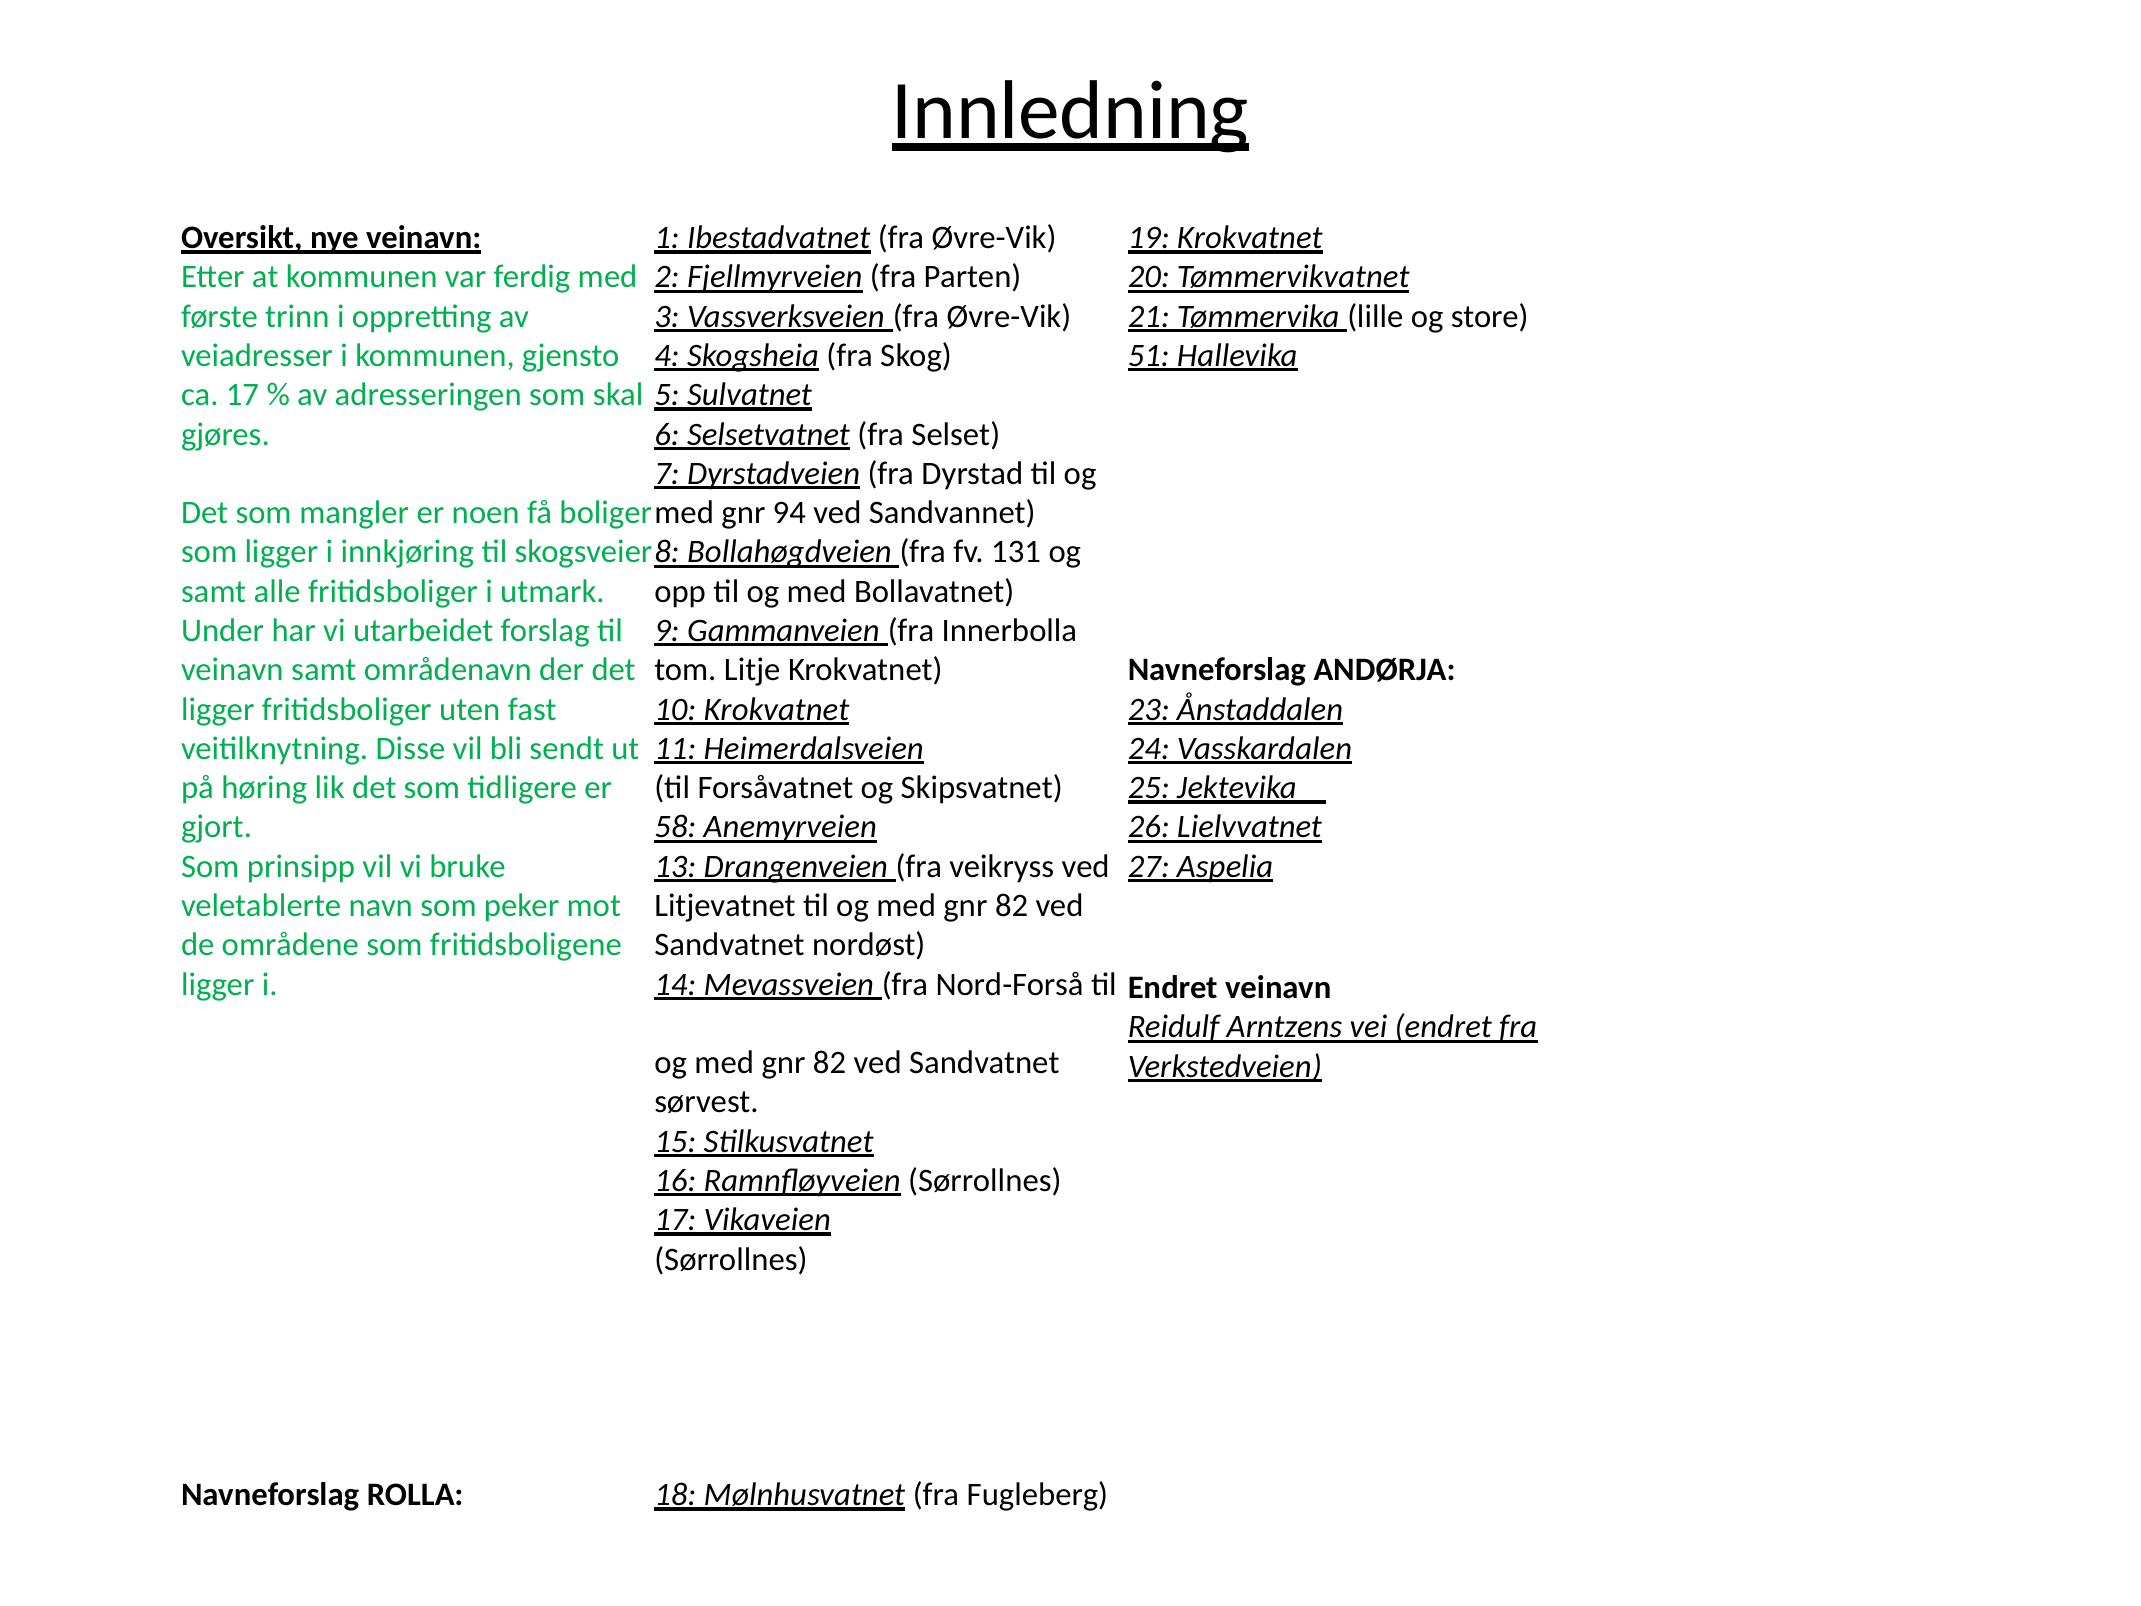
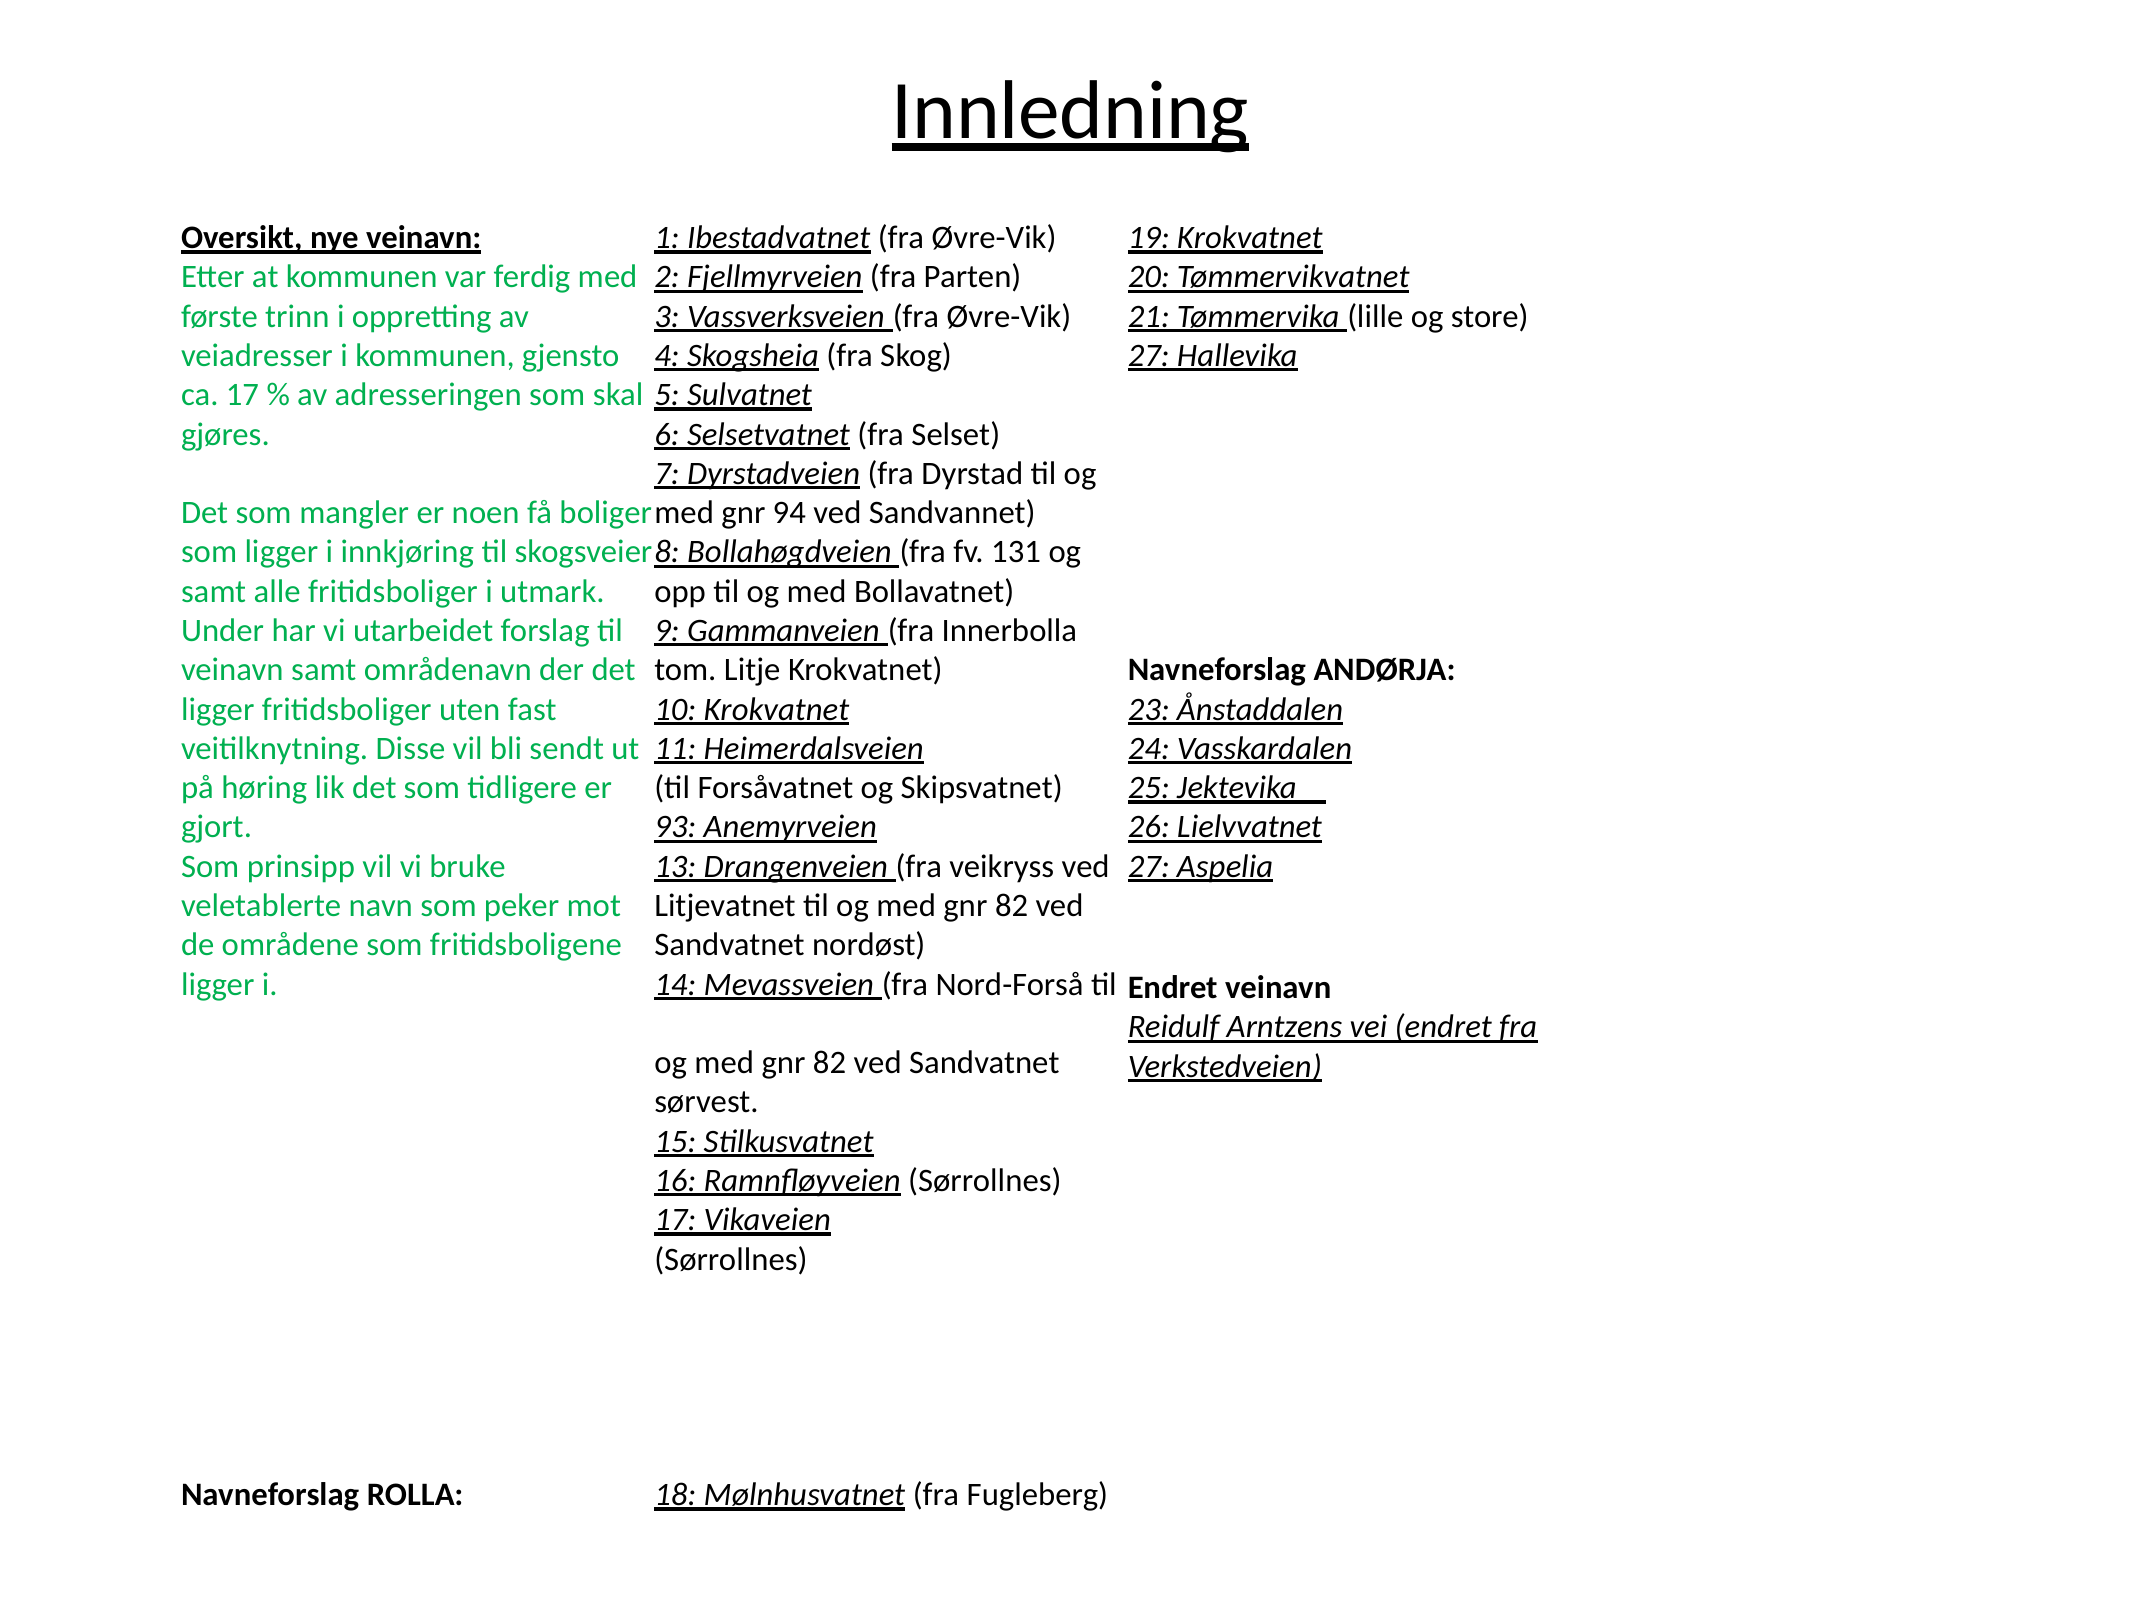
51: 51 -> 27 (1149, 356)
58: 58 -> 93 (675, 827)
